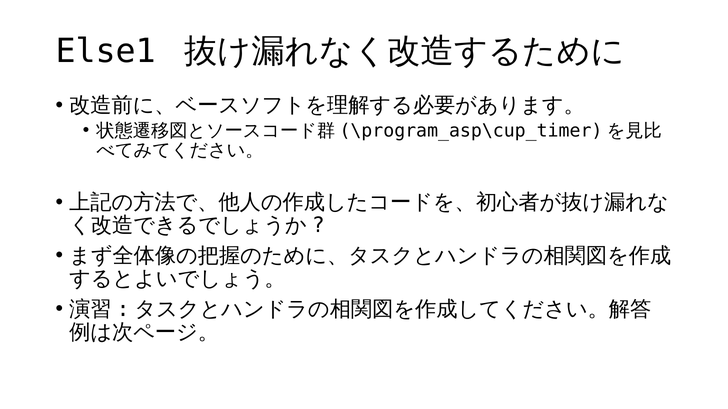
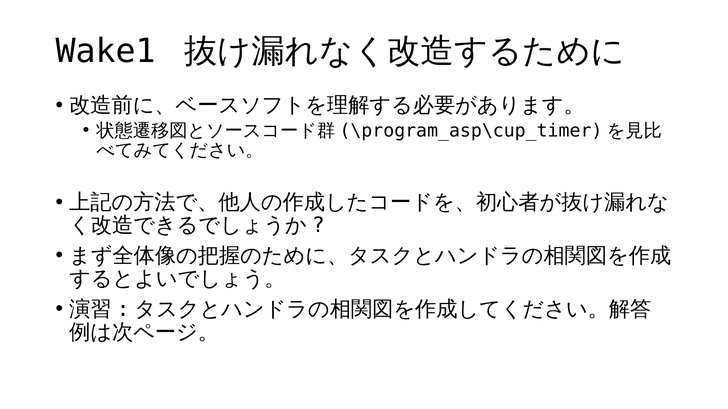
Else1: Else1 -> Wake1 (106, 51)
